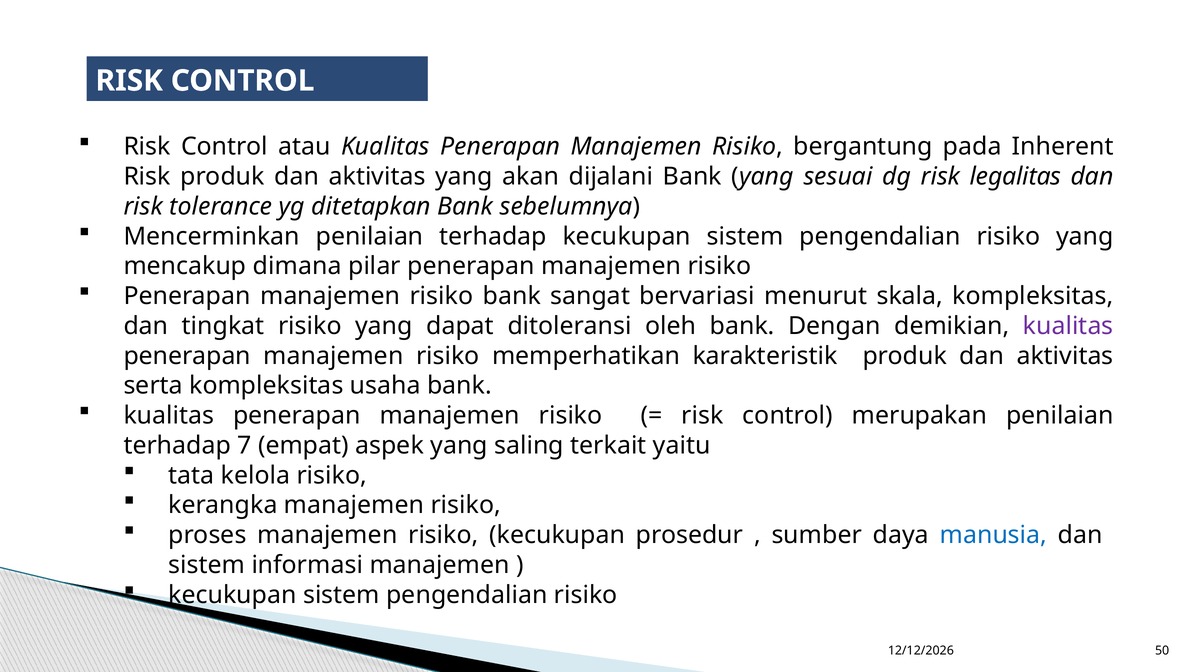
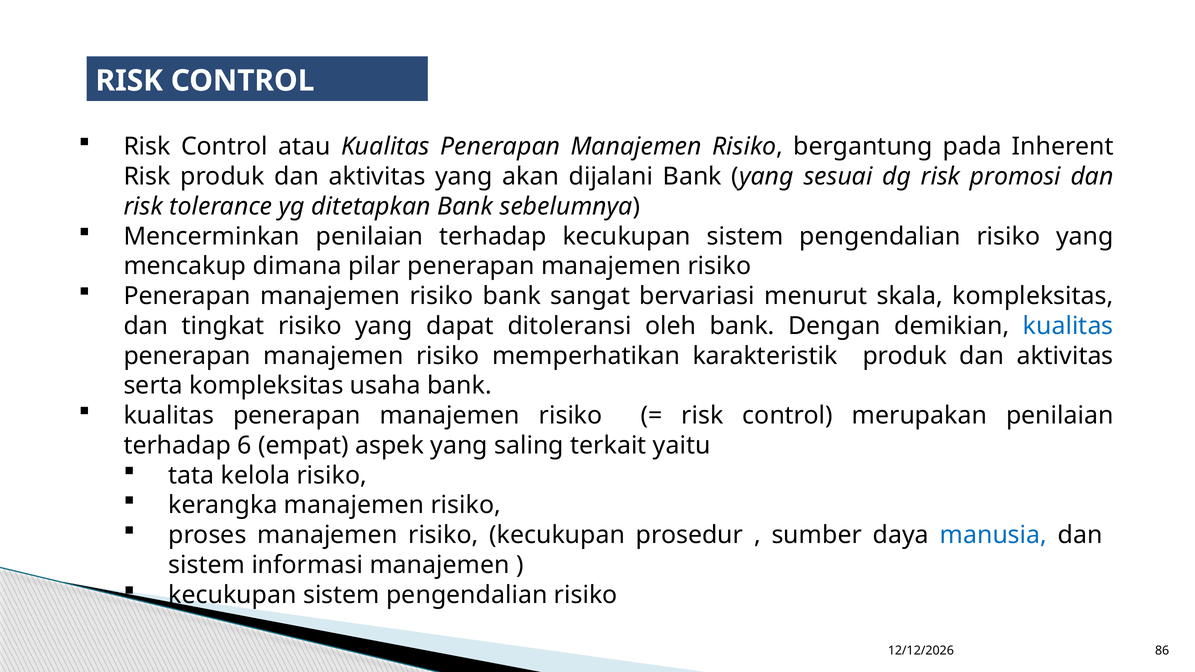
legalitas: legalitas -> promosi (1015, 177)
kualitas colour: purple -> blue (1068, 326)
7: 7 -> 6 (244, 446)
50: 50 -> 86 (1162, 651)
